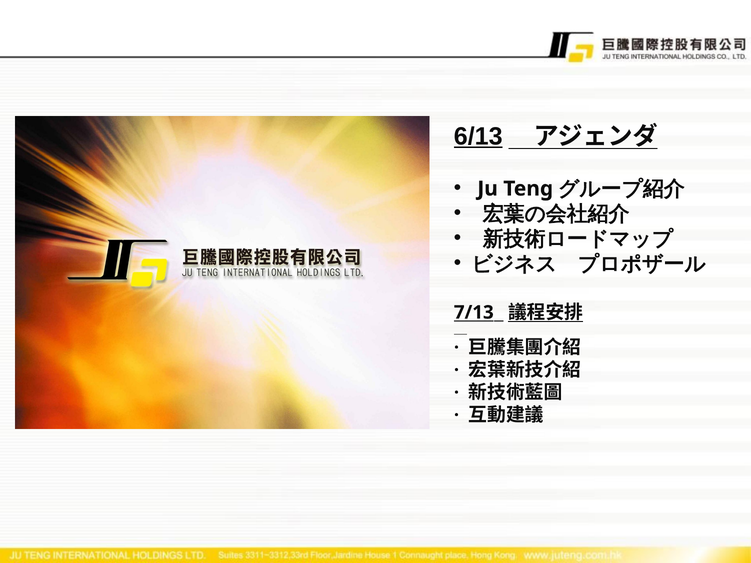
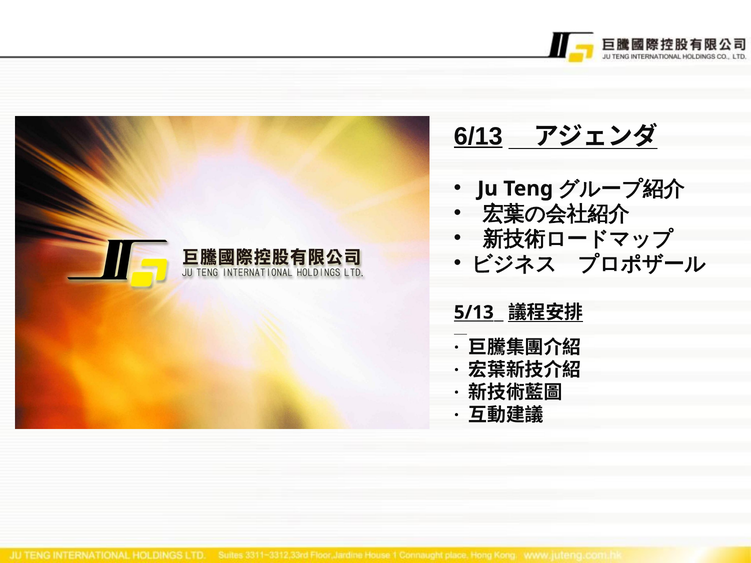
7/13: 7/13 -> 5/13 (474, 313)
